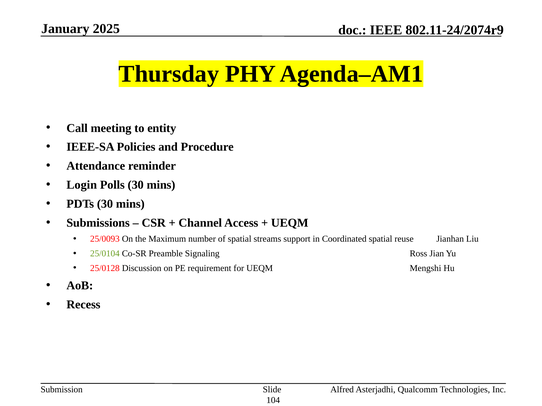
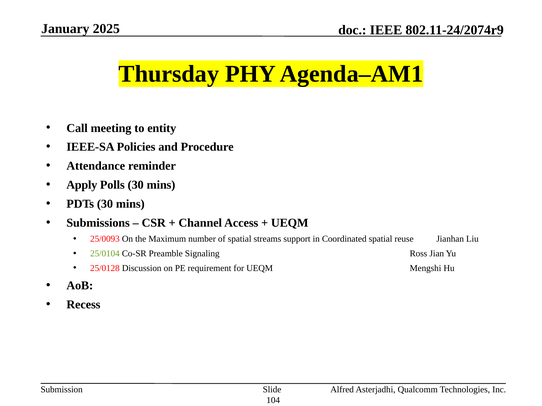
Login: Login -> Apply (82, 185)
